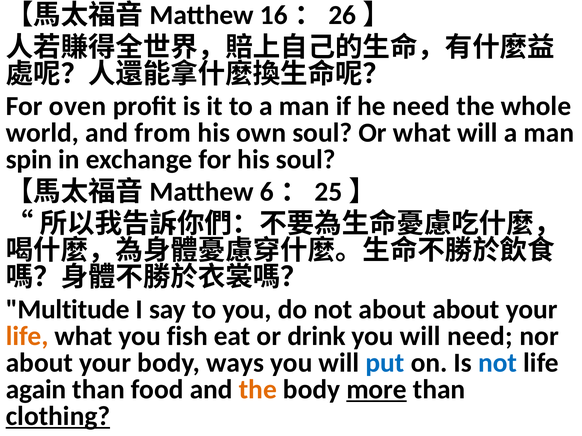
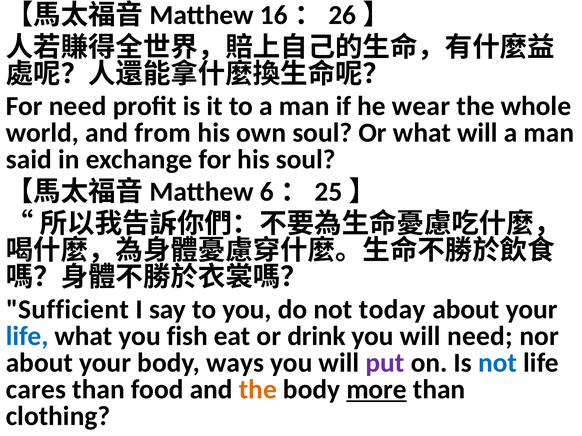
For oven: oven -> need (78, 106)
he need: need -> wear (421, 106)
spin: spin -> said (29, 160)
Multitude: Multitude -> Sufficient (67, 310)
not about: about -> today (392, 310)
life colour: orange -> blue (27, 336)
put colour: blue -> purple (385, 363)
again: again -> cares (36, 390)
clothing underline: present -> none (58, 417)
